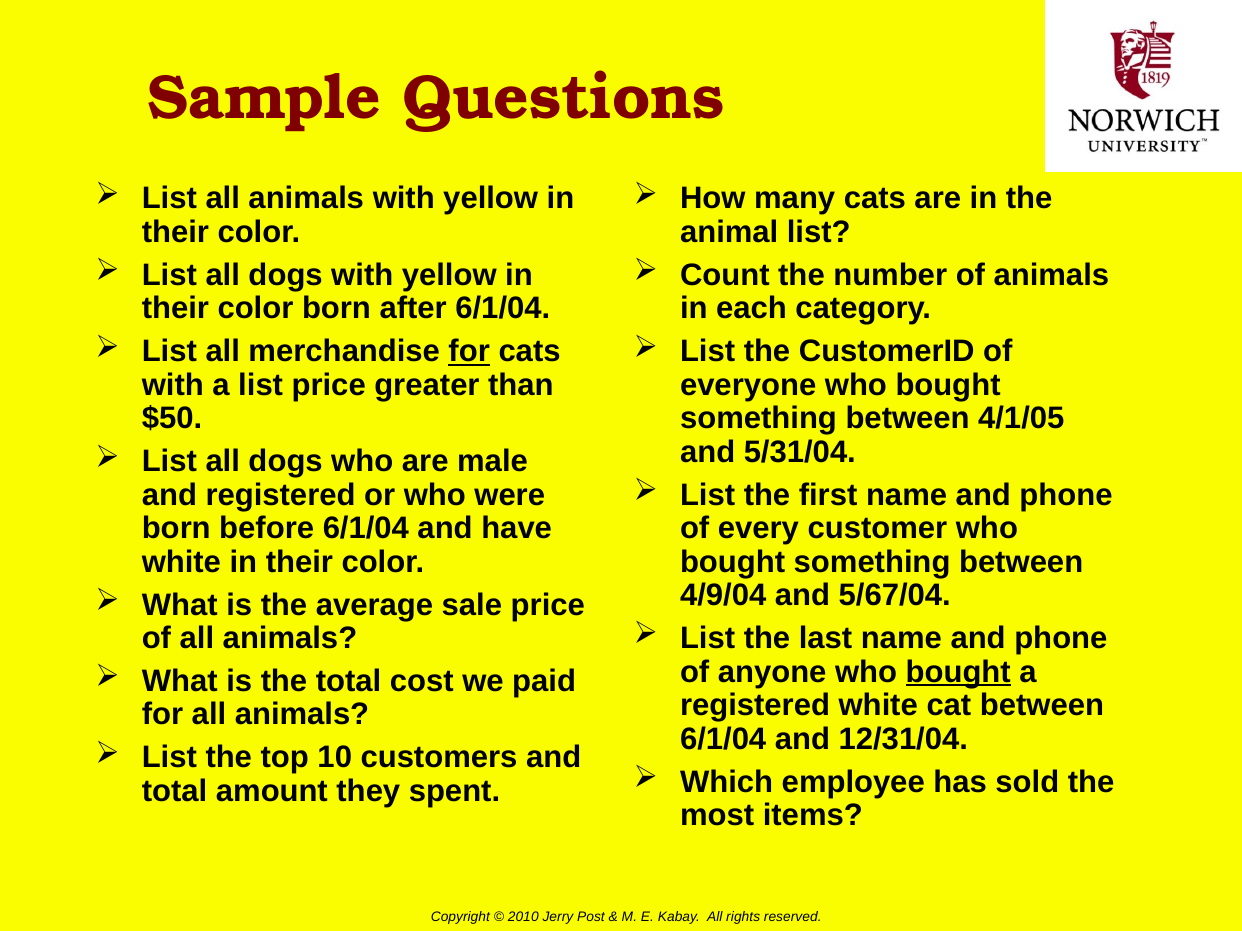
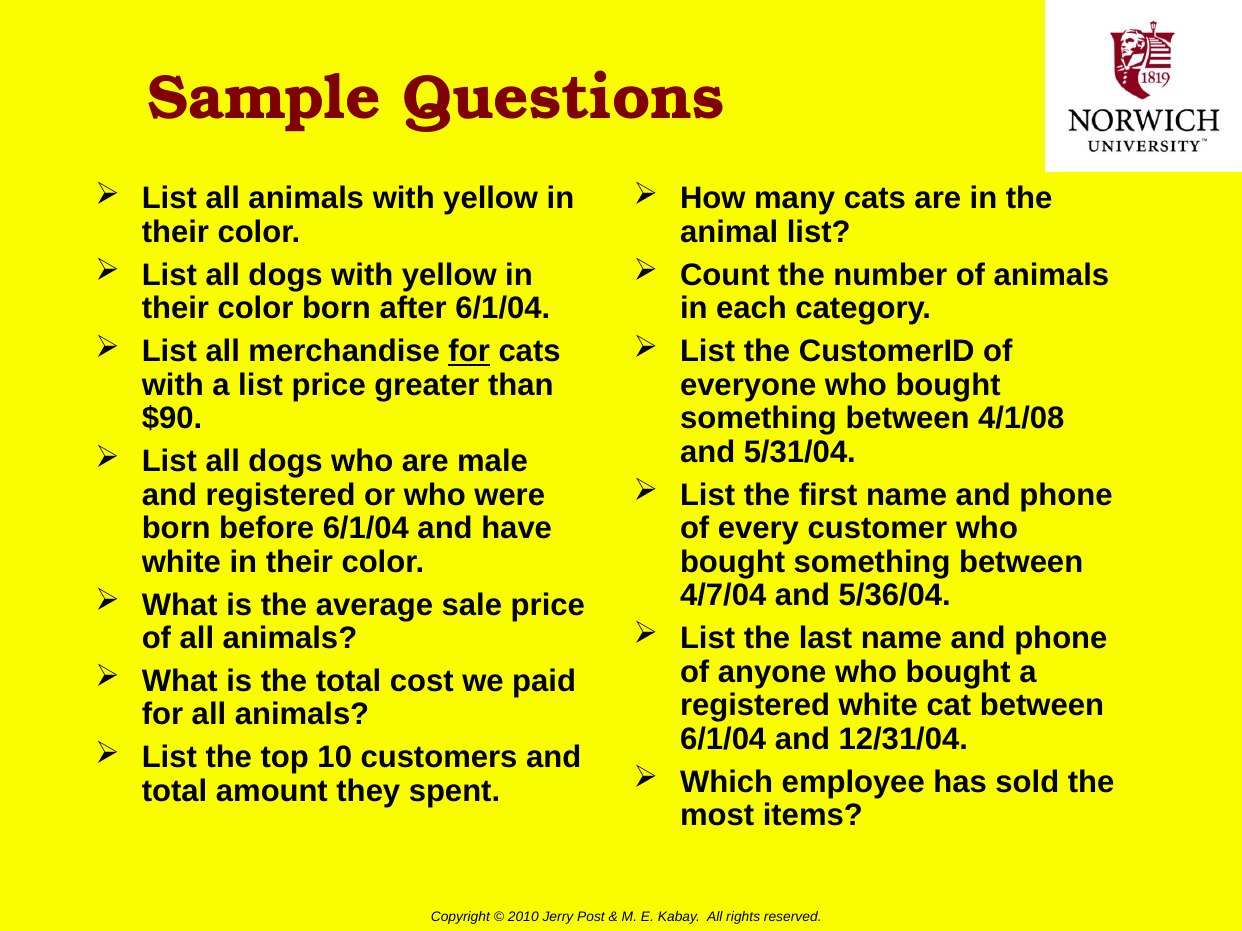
$50: $50 -> $90 (172, 419)
4/1/05: 4/1/05 -> 4/1/08 (1021, 419)
4/9/04: 4/9/04 -> 4/7/04 (723, 596)
5/67/04: 5/67/04 -> 5/36/04 (895, 596)
bought underline: present -> none (958, 672)
